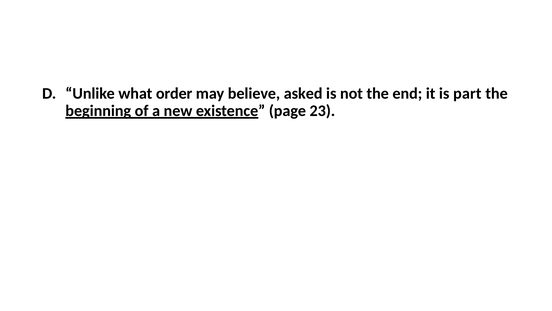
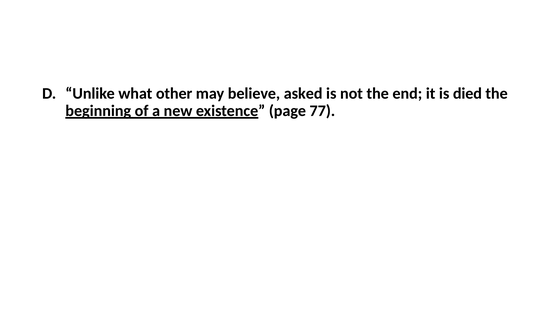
order: order -> other (174, 93)
part: part -> died (467, 93)
23: 23 -> 77 (322, 111)
